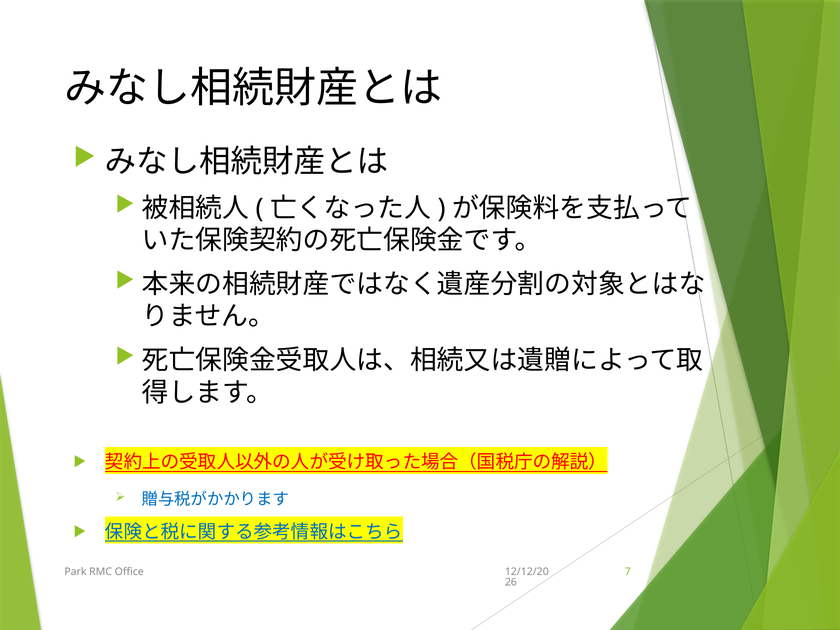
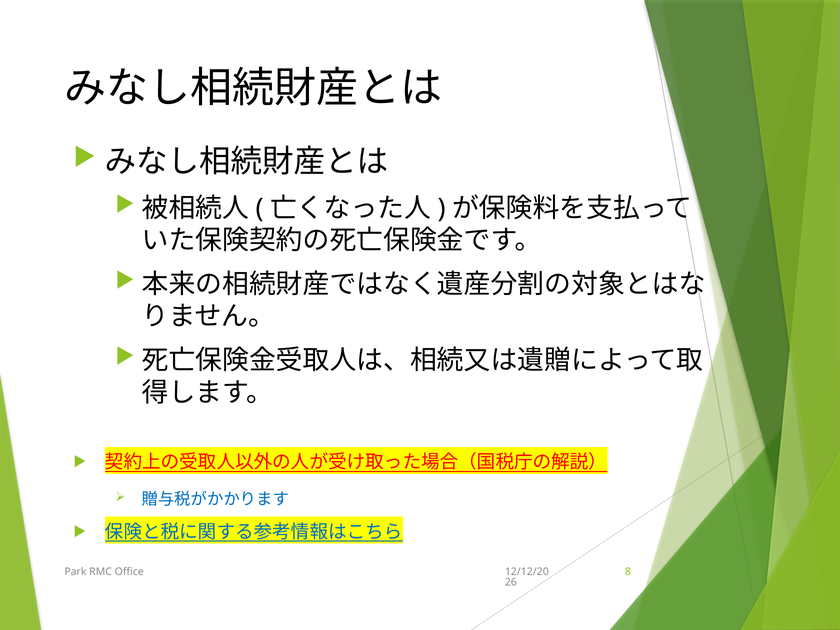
7: 7 -> 8 (628, 572)
